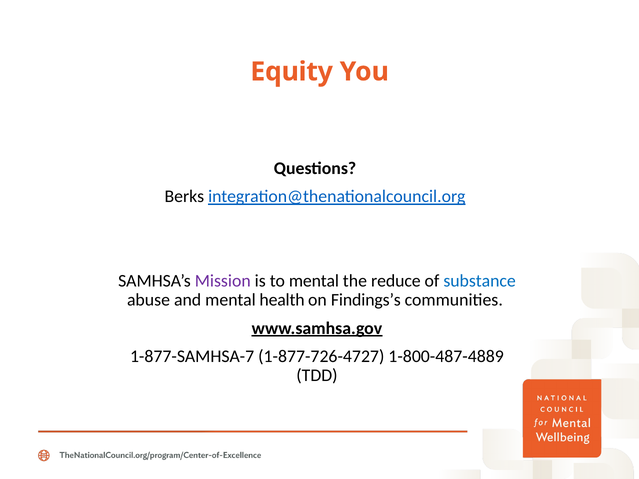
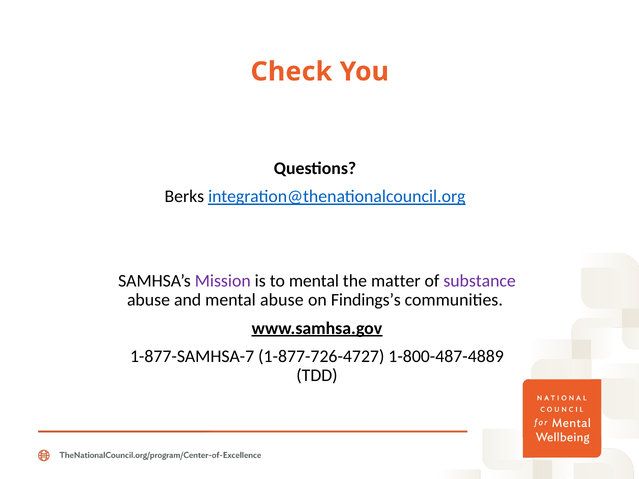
Equity: Equity -> Check (291, 72)
reduce: reduce -> matter (396, 281)
substance colour: blue -> purple (480, 281)
mental health: health -> abuse (282, 300)
